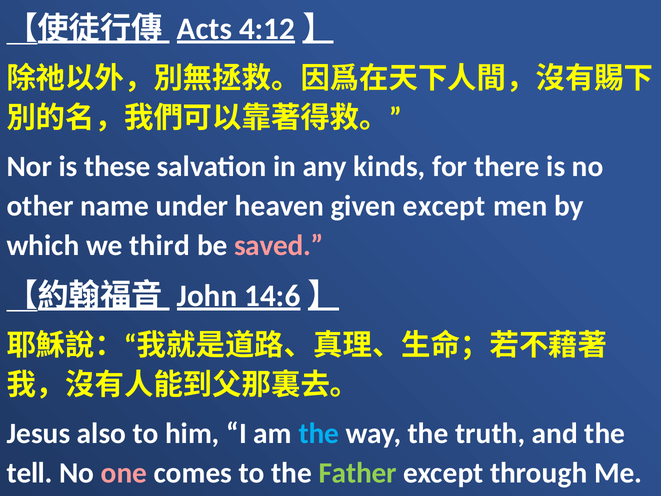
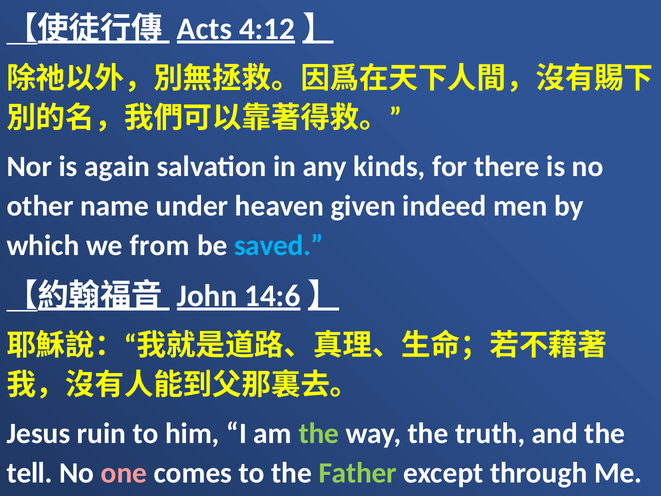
these: these -> again (117, 166)
given except: except -> indeed (444, 206)
third: third -> from (160, 245)
saved colour: pink -> light blue (279, 245)
also: also -> ruin (102, 433)
the colour: light blue -> light green (319, 433)
